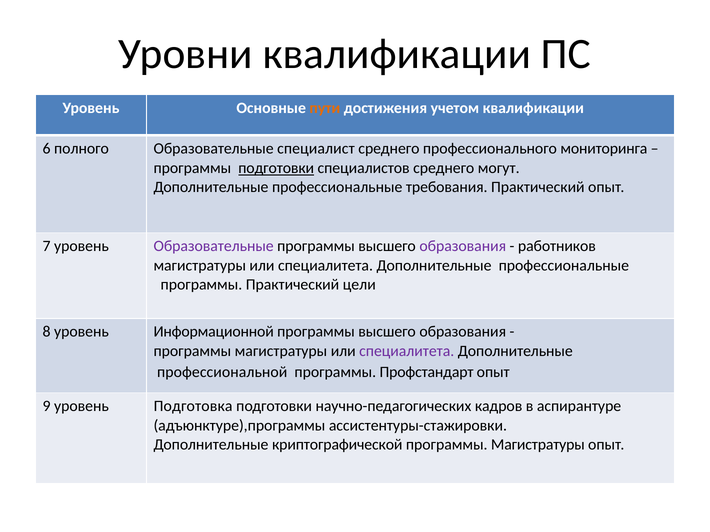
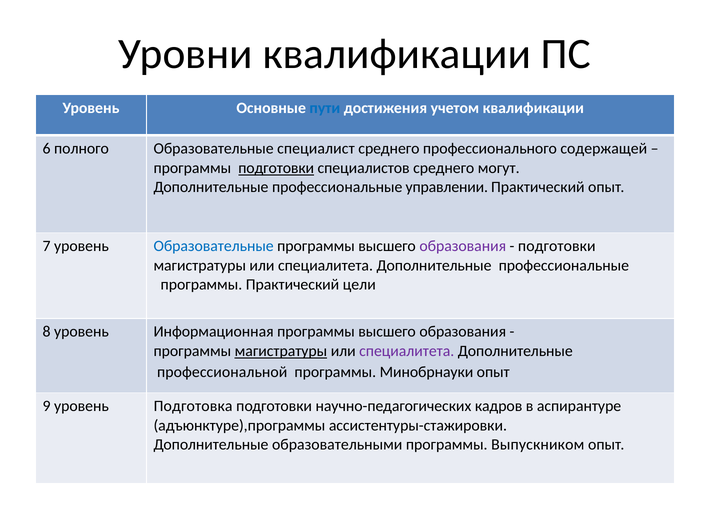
пути colour: orange -> blue (325, 108)
мониторинга: мониторинга -> содержащей (604, 149)
требования: требования -> управлении (447, 187)
Образовательные colour: purple -> blue (214, 246)
работников: работников -> подготовки (557, 246)
Информационной: Информационной -> Информационная (214, 332)
магистратуры underline: none -> present (281, 351)
Профстандарт: Профстандарт -> Минобрнауки (426, 372)
криптографической: криптографической -> образовательными (337, 445)
Магистратуры: Магистратуры -> Выпускником (538, 445)
